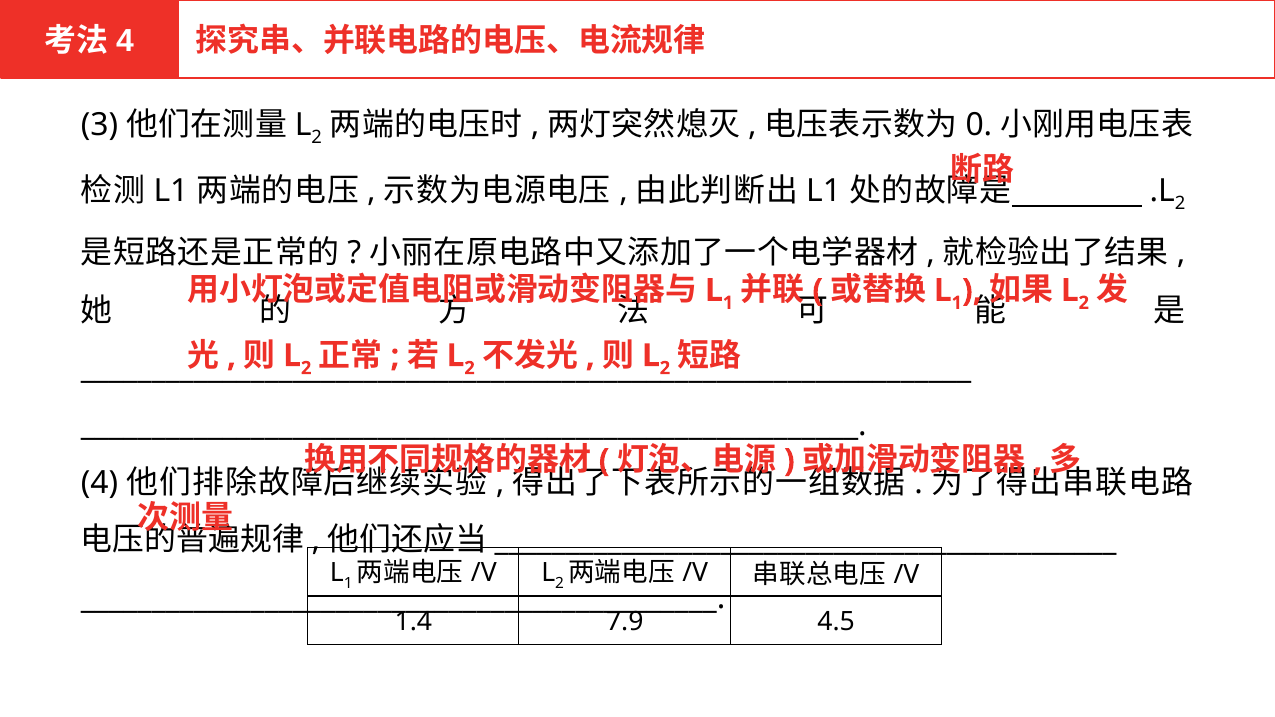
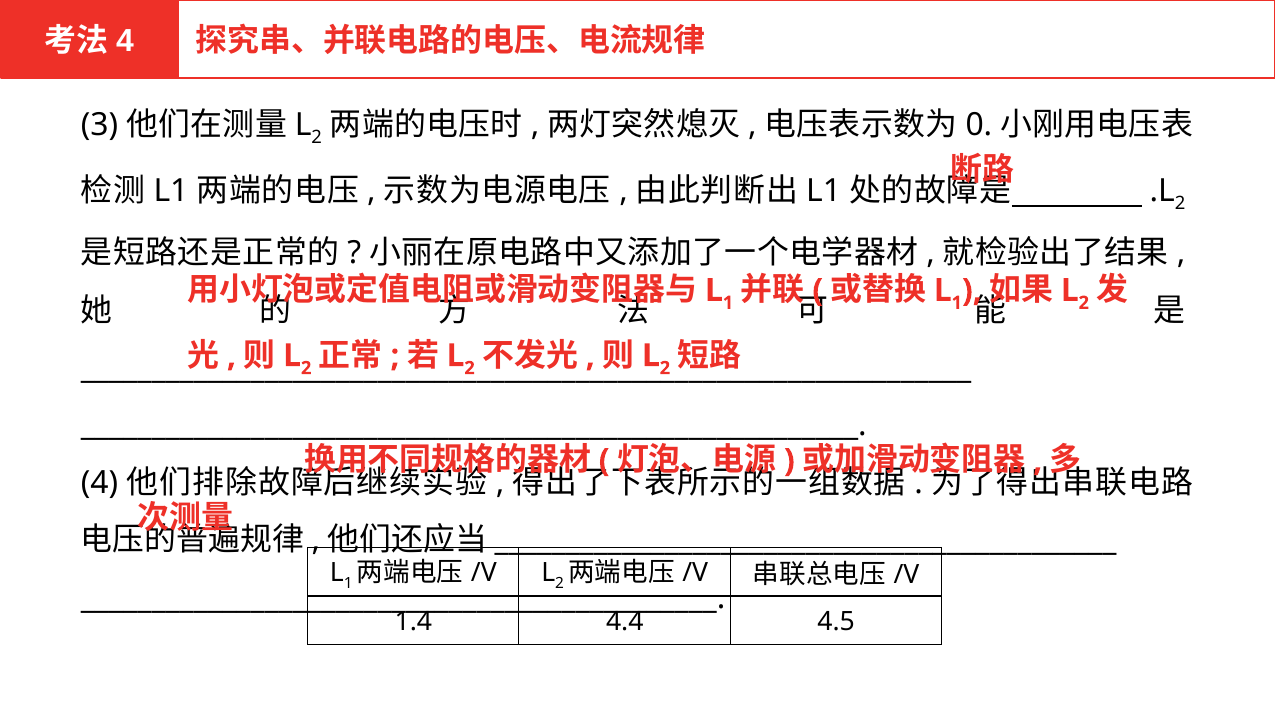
7.9: 7.9 -> 4.4 (625, 622)
